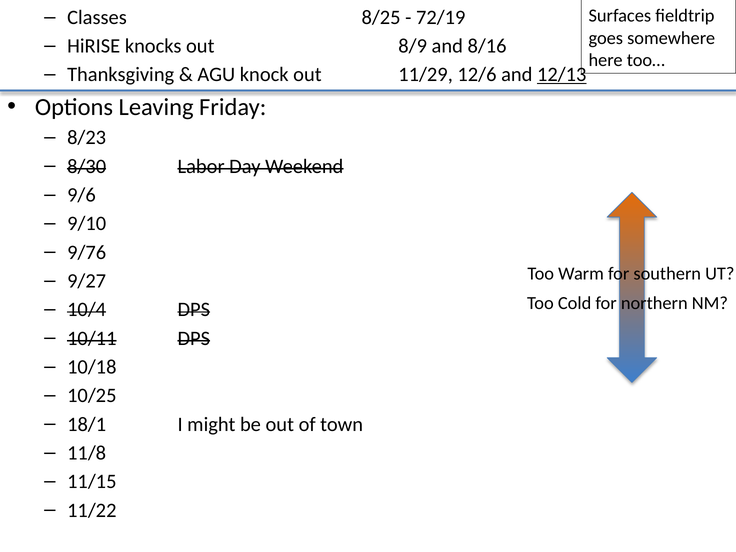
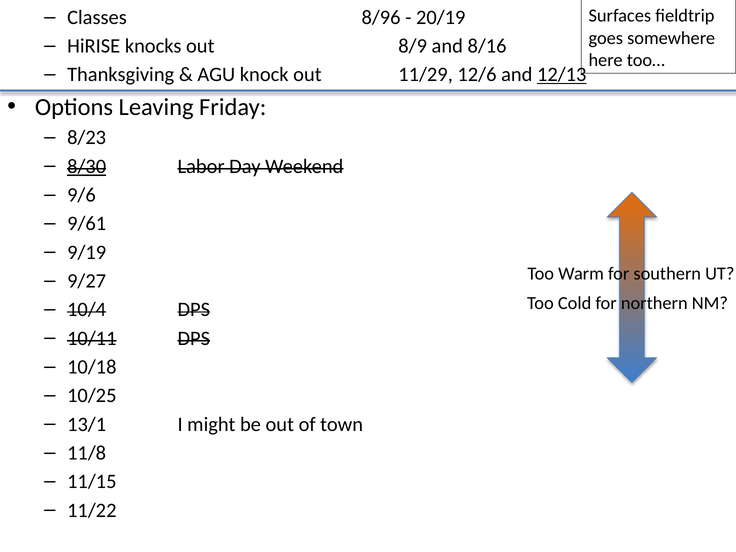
8/25: 8/25 -> 8/96 (381, 17)
72/19: 72/19 -> 20/19 (441, 17)
8/30 underline: none -> present (87, 166)
9/10: 9/10 -> 9/61 (87, 224)
9/76: 9/76 -> 9/19 (87, 252)
18/1: 18/1 -> 13/1 (87, 424)
